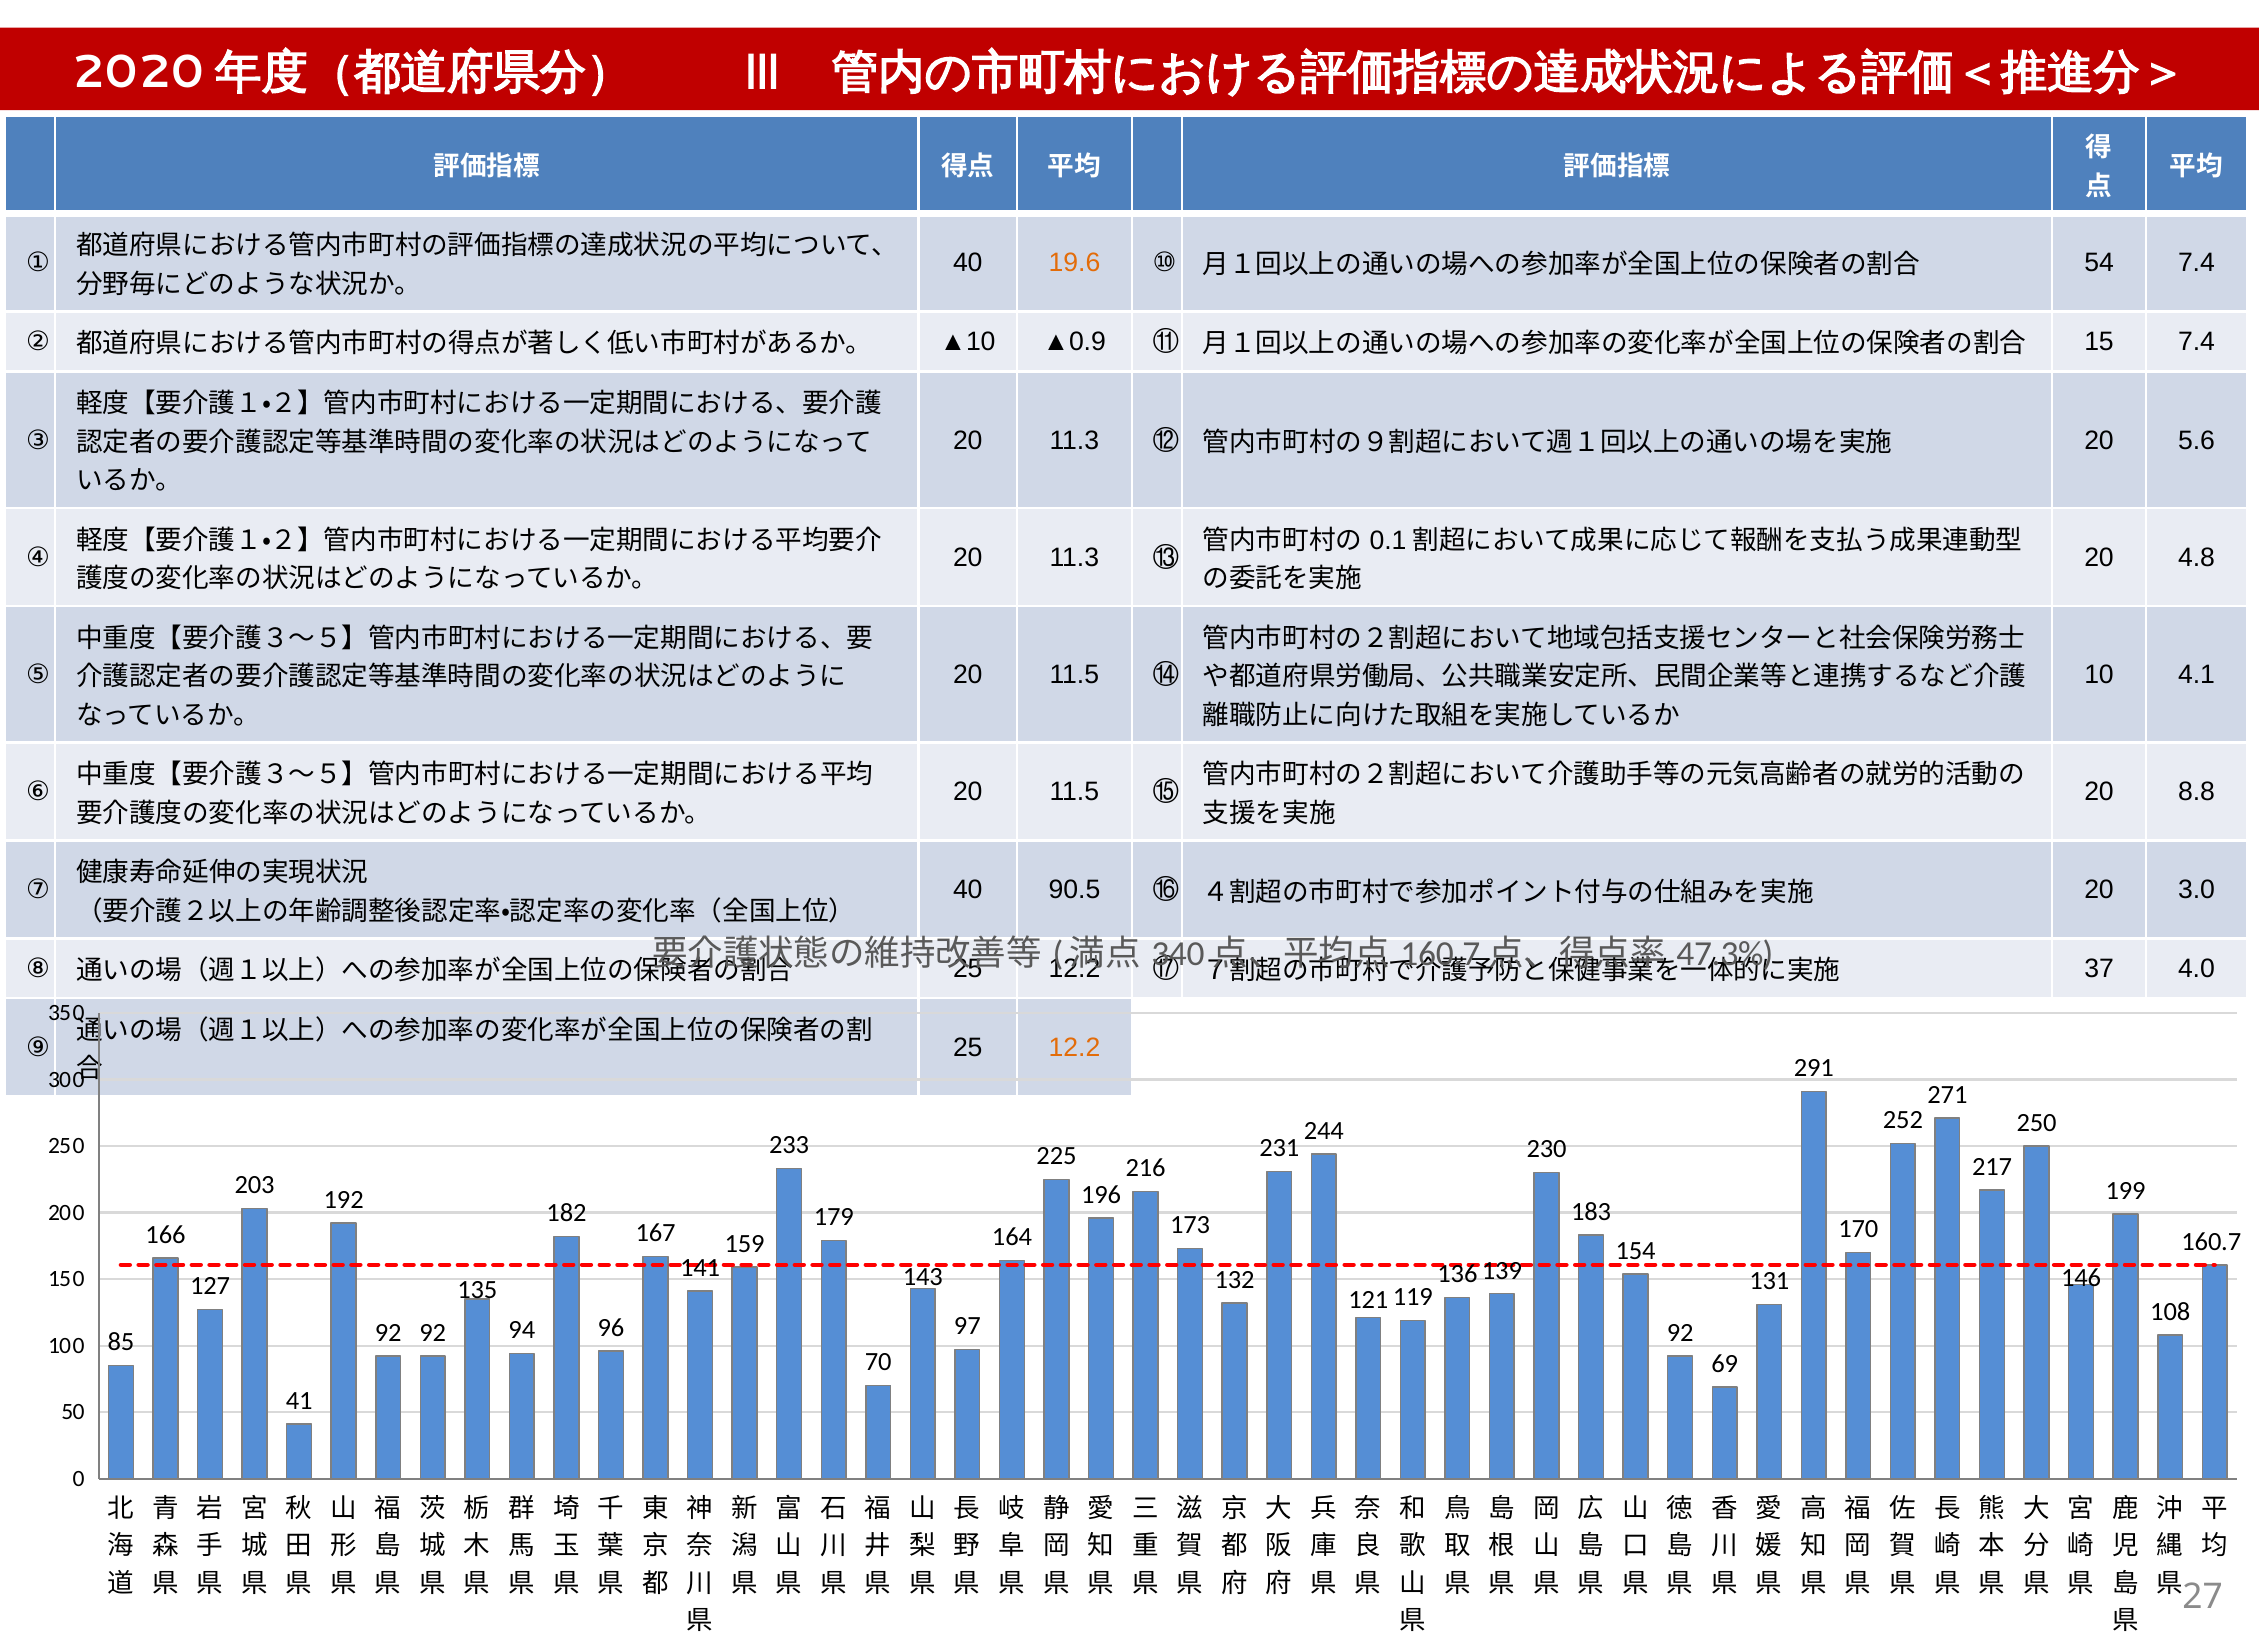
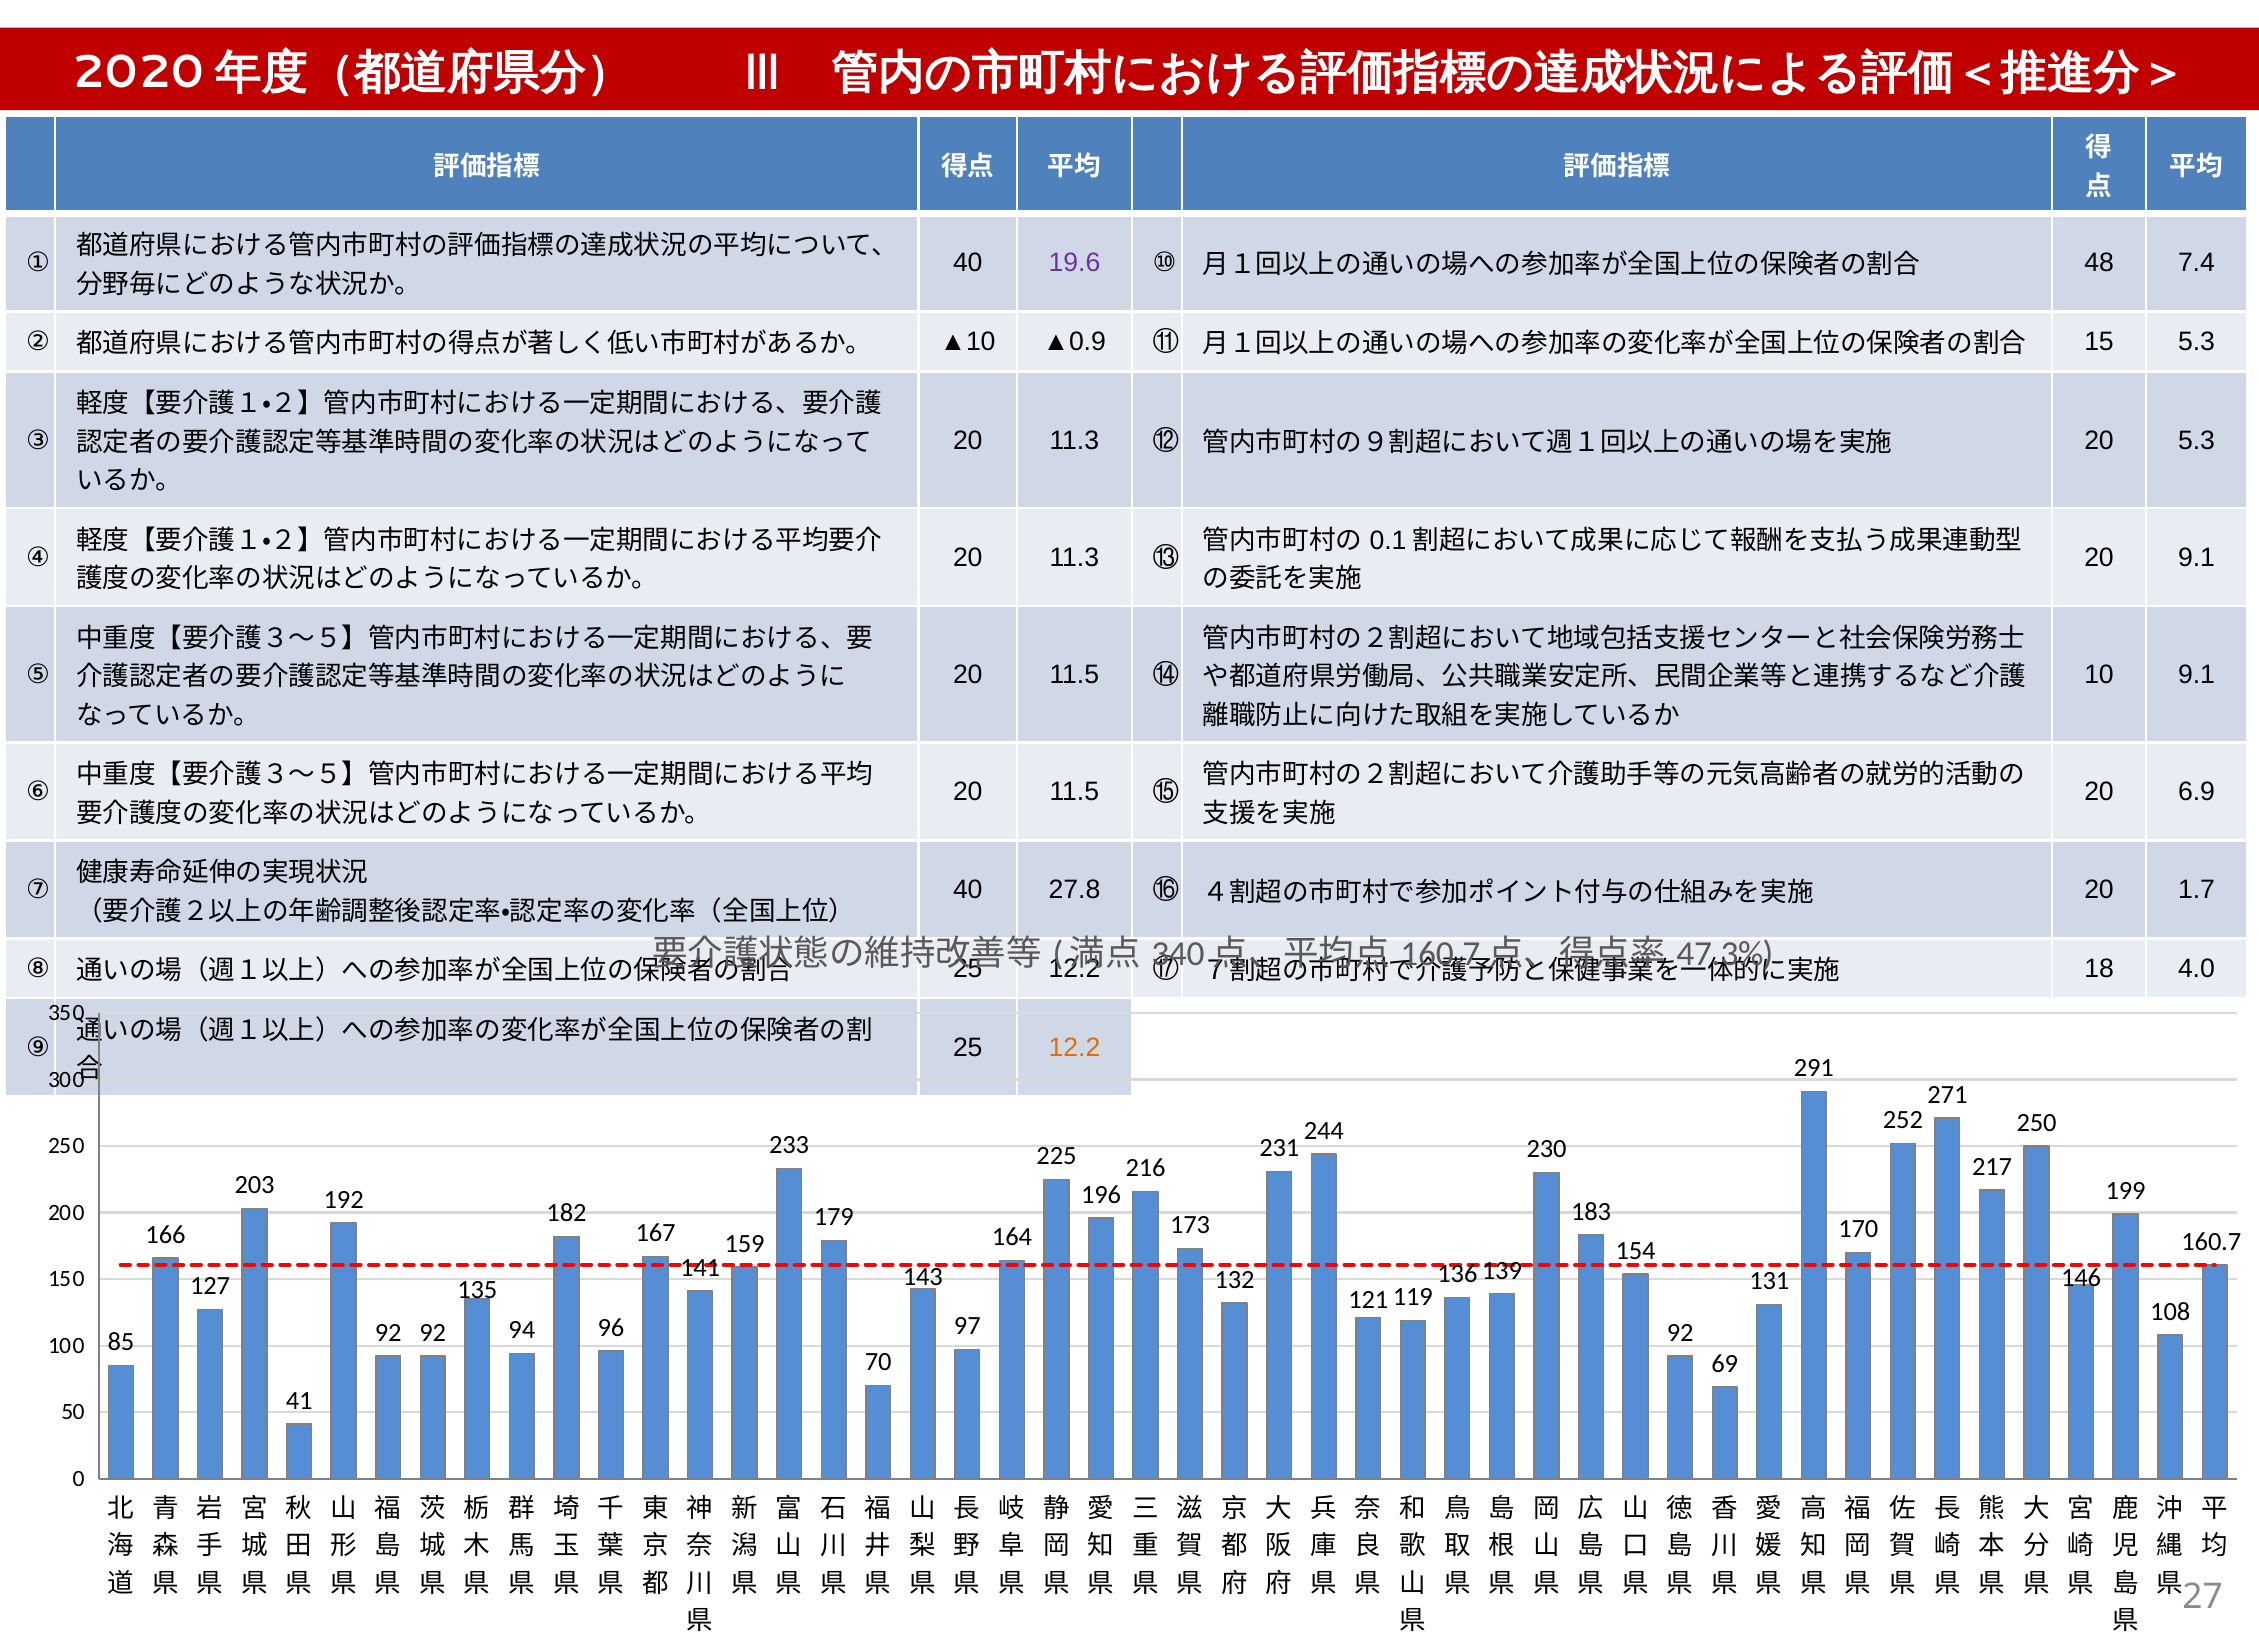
19.6 colour: orange -> purple (1075, 263)
54: 54 -> 48 (2099, 263)
15 7.4: 7.4 -> 5.3 (2197, 342)
20 5.6: 5.6 -> 5.3 (2197, 440)
20 4.8: 4.8 -> 9.1 (2197, 557)
10 4.1: 4.1 -> 9.1 (2197, 675)
8.8: 8.8 -> 6.9 (2197, 792)
90.5: 90.5 -> 27.8 (1075, 890)
3.0: 3.0 -> 1.7 (2197, 890)
37: 37 -> 18 (2099, 969)
